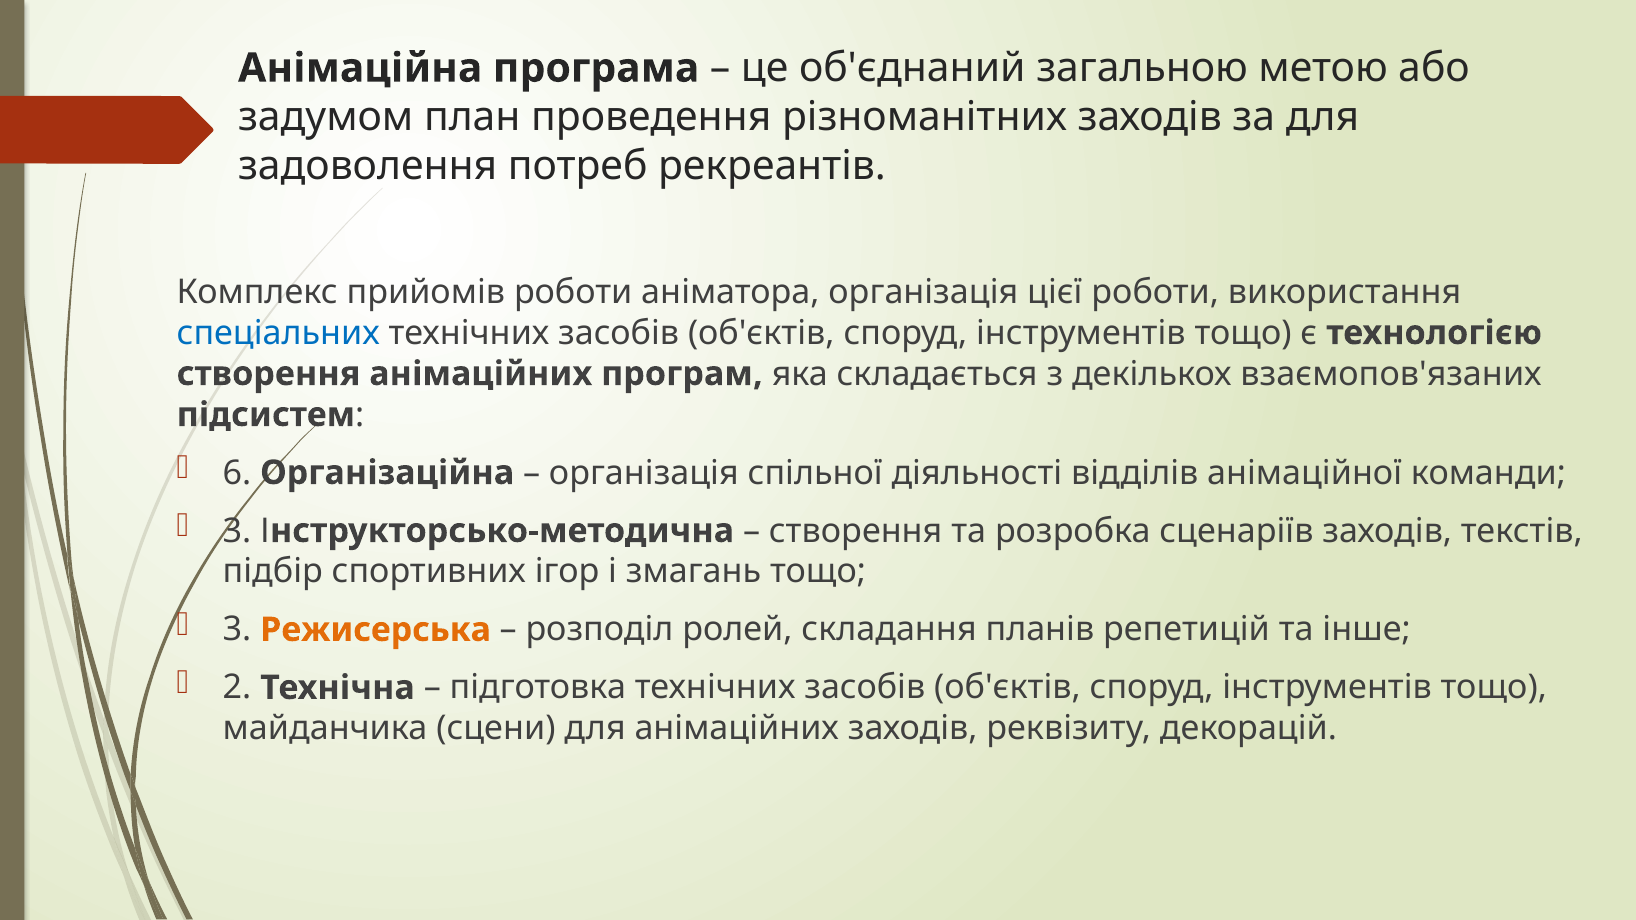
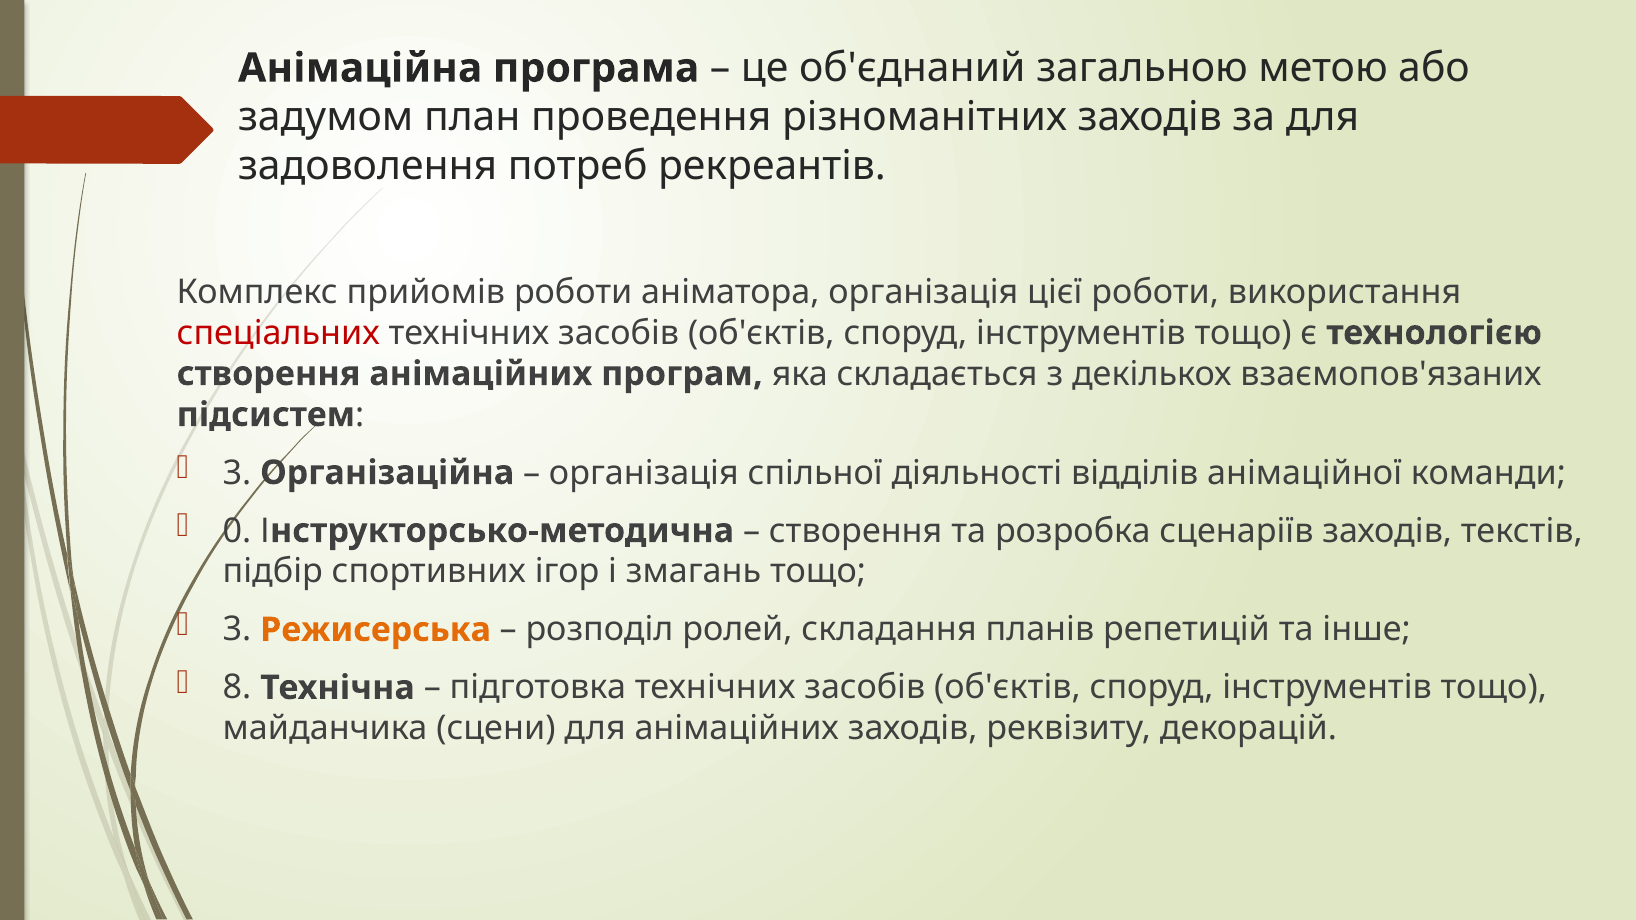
спеціальних colour: blue -> red (278, 333)
6: 6 -> 3 (237, 473)
3: 3 -> 0 (237, 531)
2: 2 -> 8 (237, 688)
